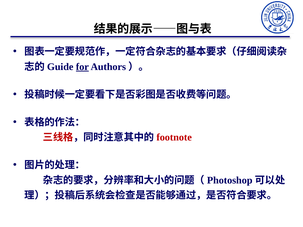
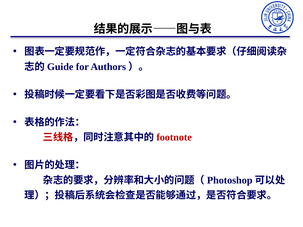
for underline: present -> none (82, 67)
